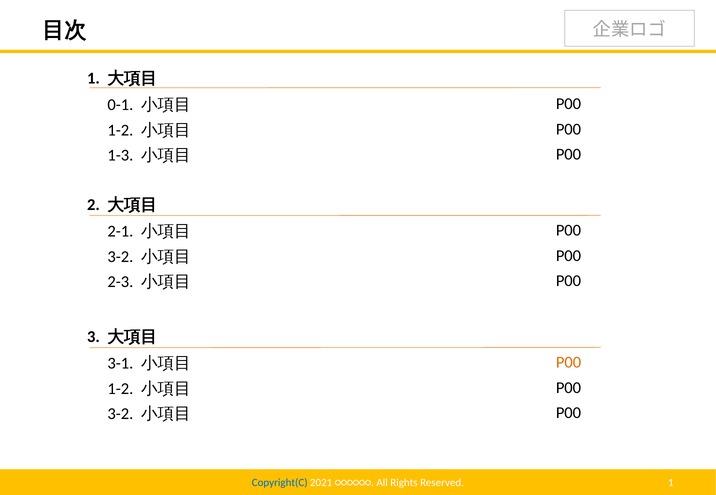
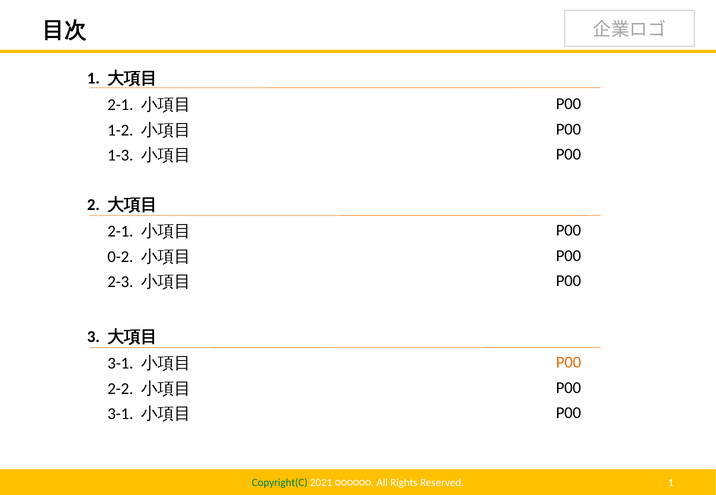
0-1: 0-1 -> 2-1 (120, 105)
3-2: 3-2 -> 0-2 (120, 257)
1-2: 1-2 -> 2-2 (120, 389)
3-2: 3-2 -> 3-1 (120, 415)
Copyright(C colour: blue -> green (280, 483)
